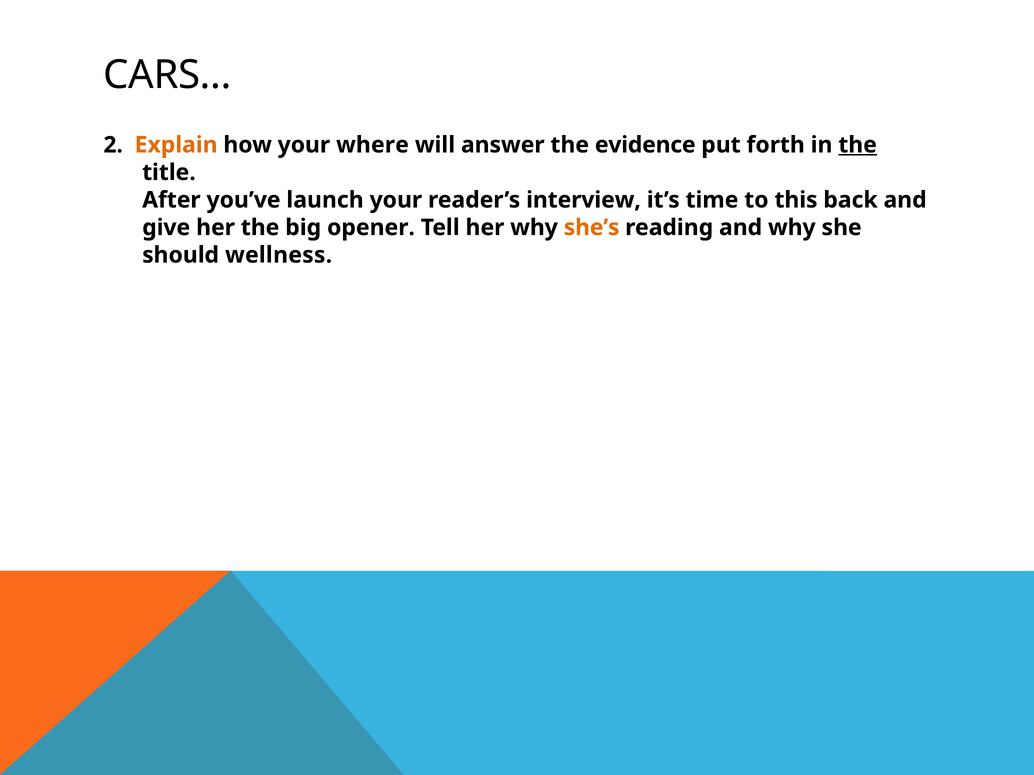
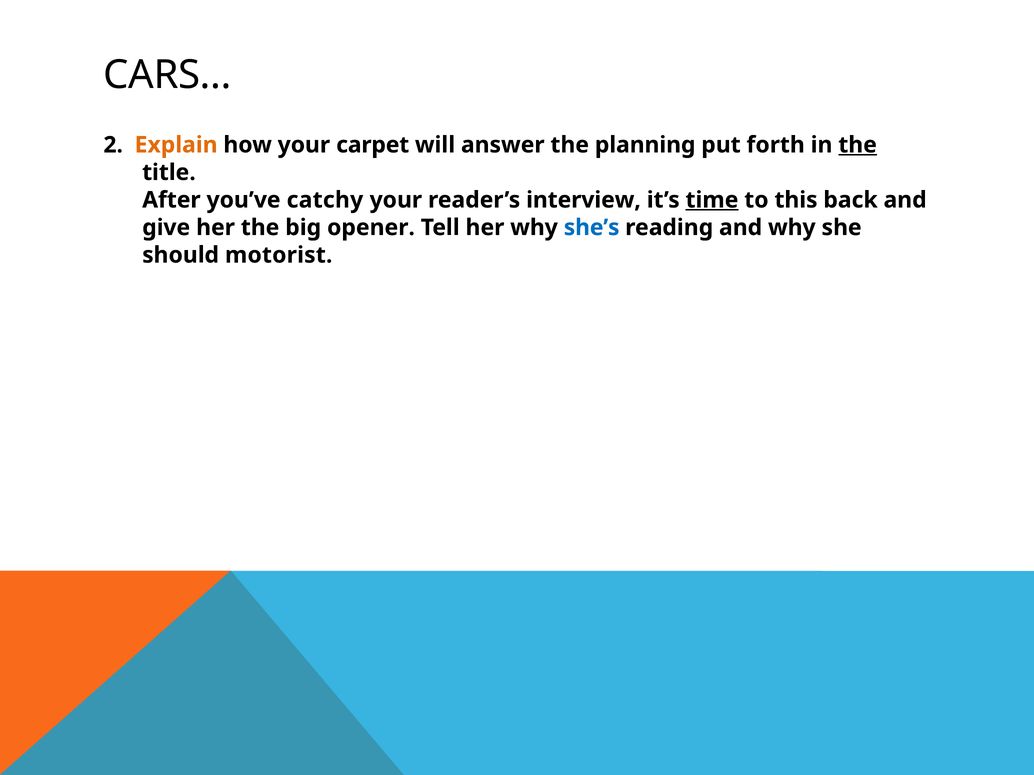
where: where -> carpet (373, 145)
evidence: evidence -> planning (645, 145)
launch: launch -> catchy (325, 200)
time underline: none -> present (712, 200)
she’s colour: orange -> blue (592, 228)
wellness: wellness -> motorist (279, 255)
